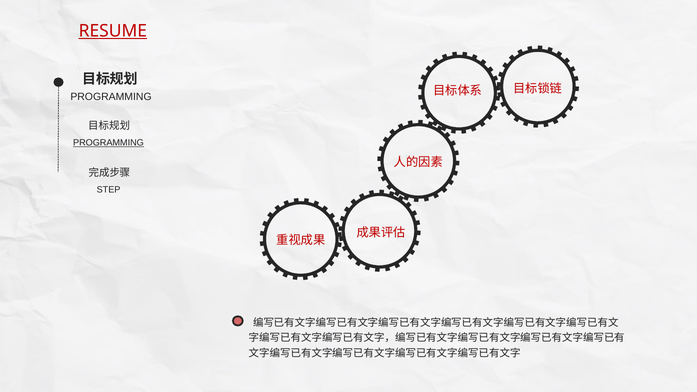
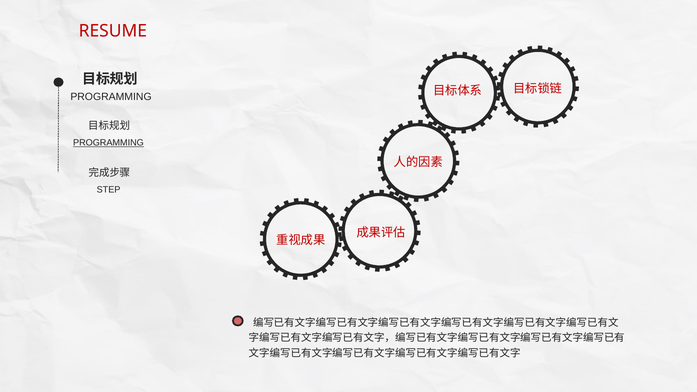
RESUME underline: present -> none (113, 31)
